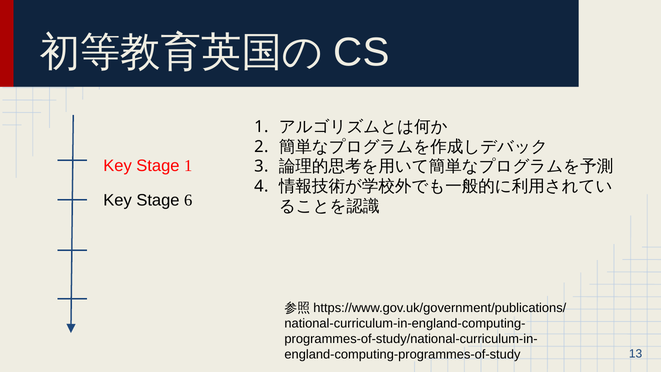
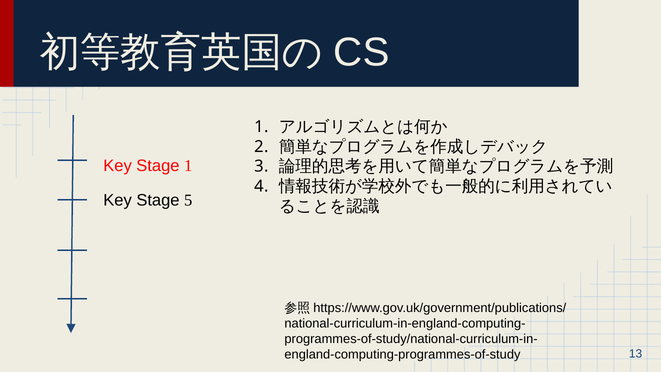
6: 6 -> 5 (188, 200)
